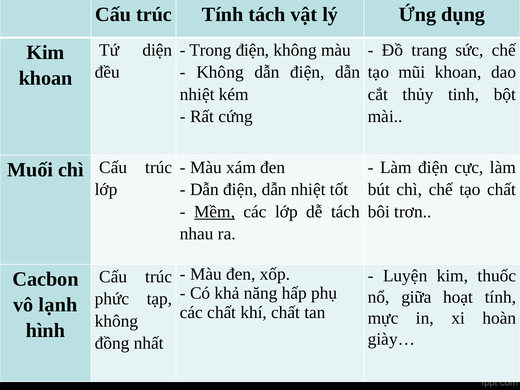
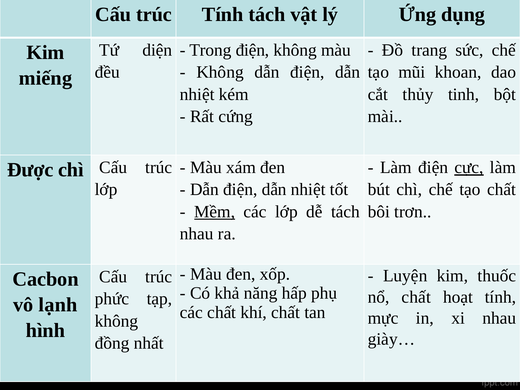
khoan: khoan -> miếng (45, 78)
cực underline: none -> present (469, 168)
Muối: Muối -> Được (30, 170)
nổ giữa: giữa -> chất (416, 297)
xi hoàn: hoàn -> nhau (499, 318)
